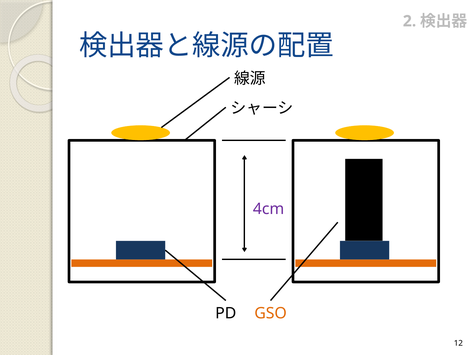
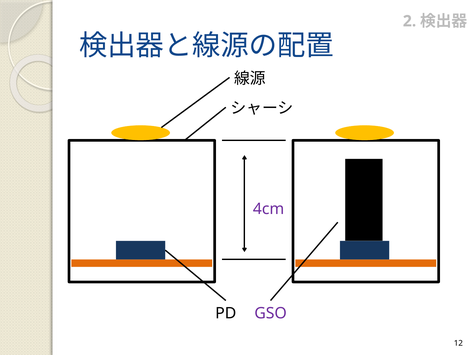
GSO colour: orange -> purple (271, 314)
